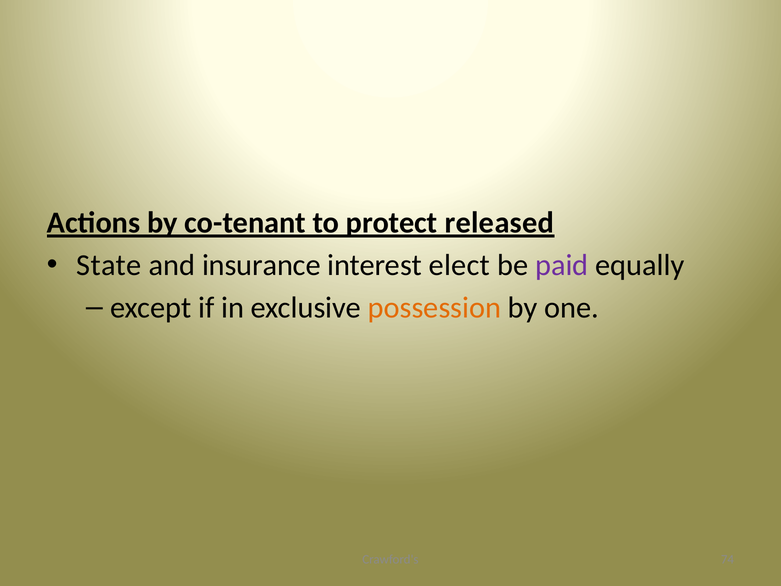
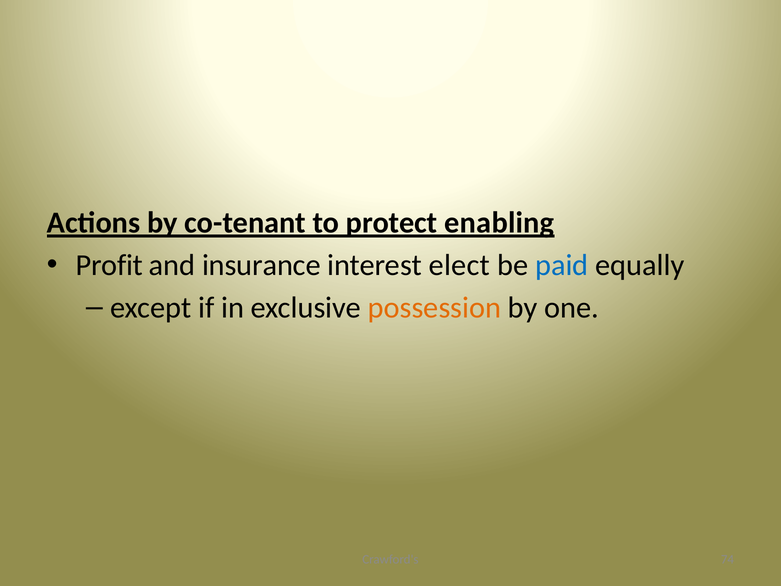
released: released -> enabling (499, 223)
State: State -> Profit (109, 265)
paid colour: purple -> blue (562, 265)
